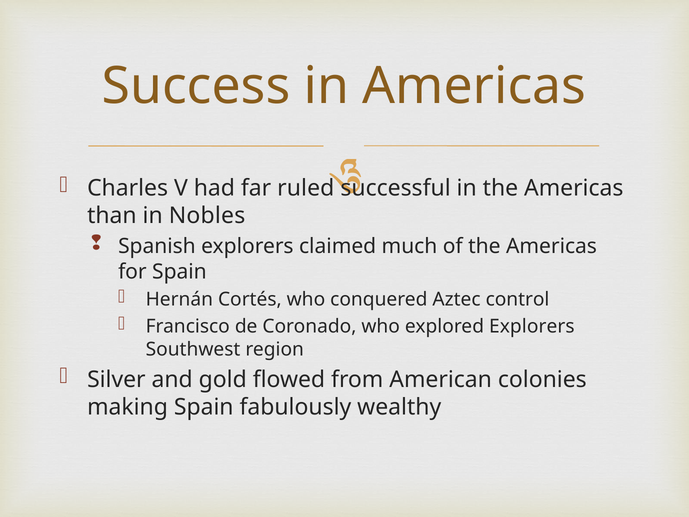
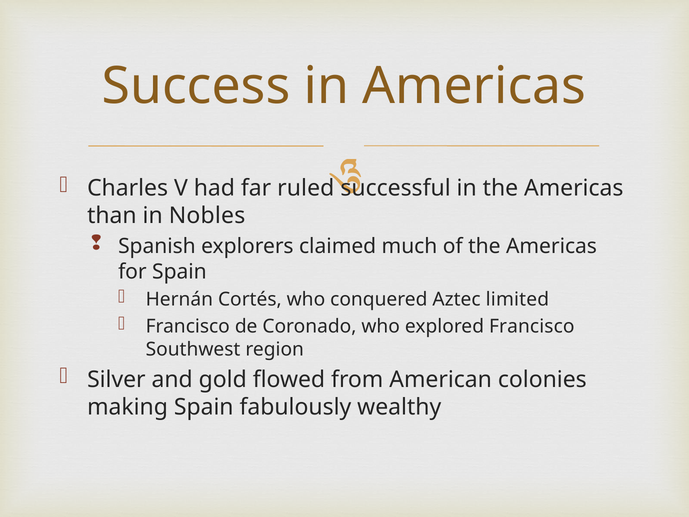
control: control -> limited (517, 299)
explored Explorers: Explorers -> Francisco (532, 326)
